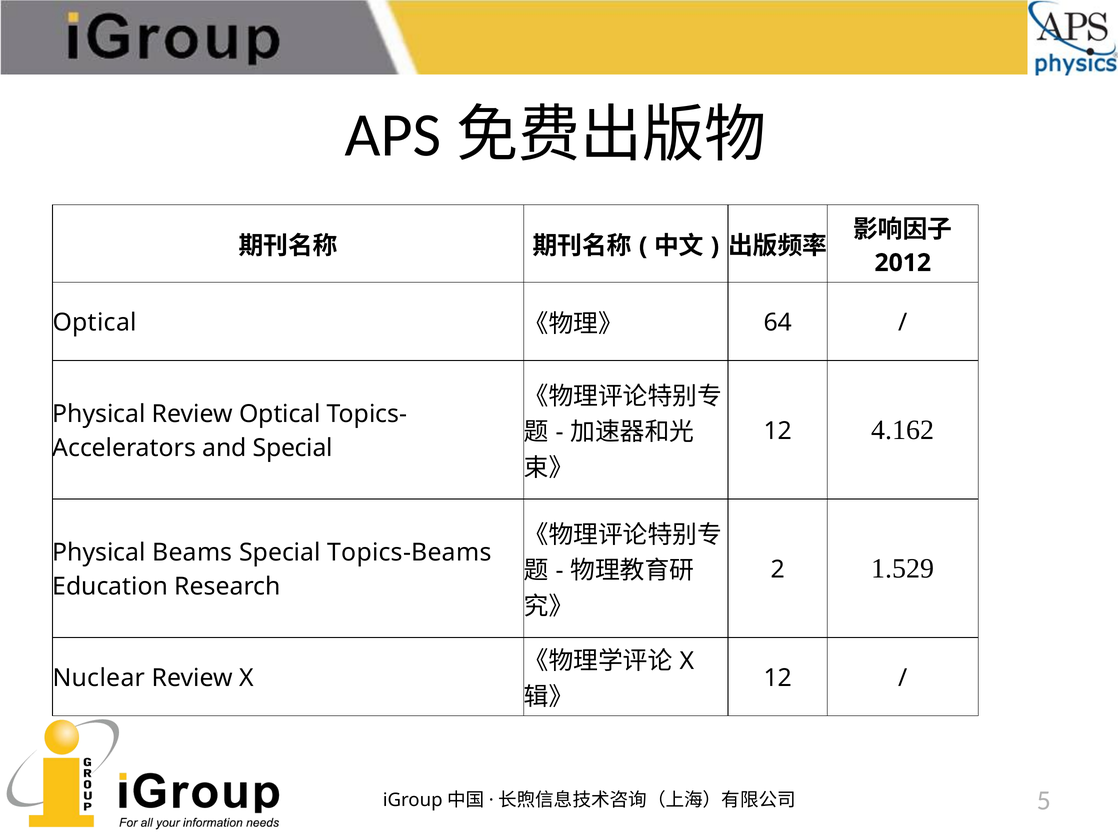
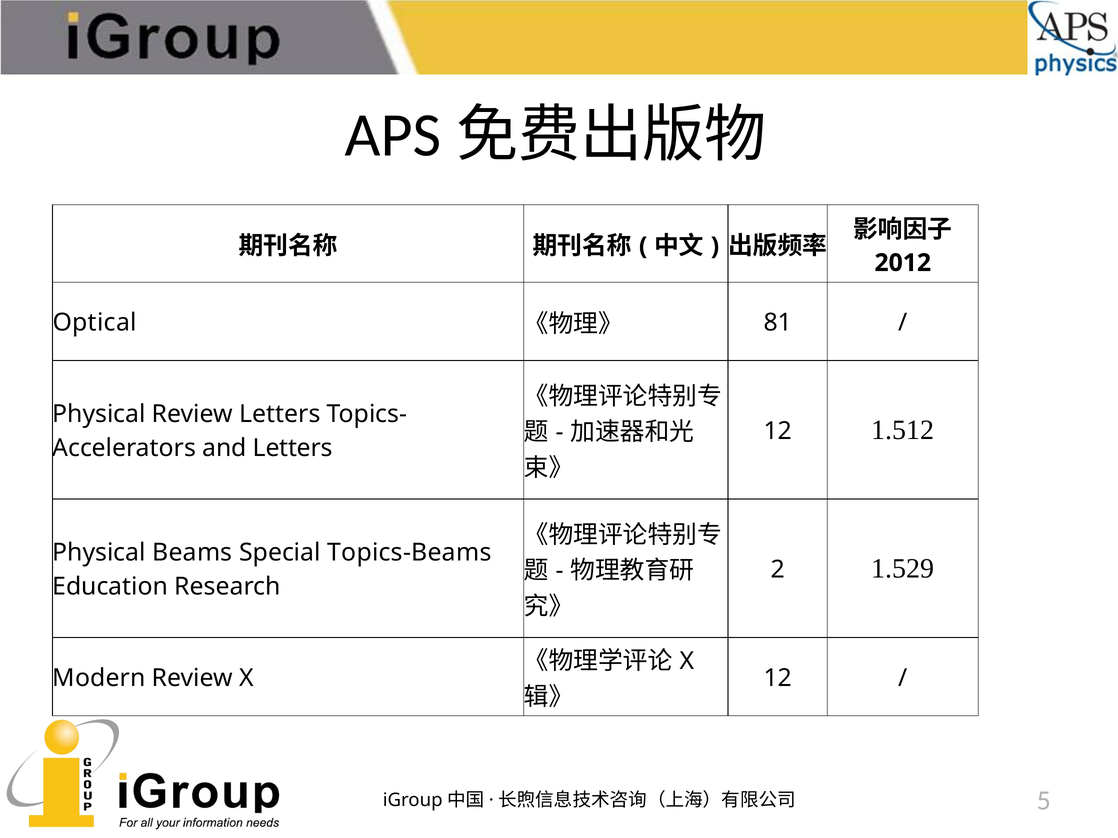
64: 64 -> 81 (778, 323)
Review Optical: Optical -> Letters (280, 414)
4.162: 4.162 -> 1.512 (903, 430)
and Special: Special -> Letters (293, 448)
Nuclear: Nuclear -> Modern (99, 678)
